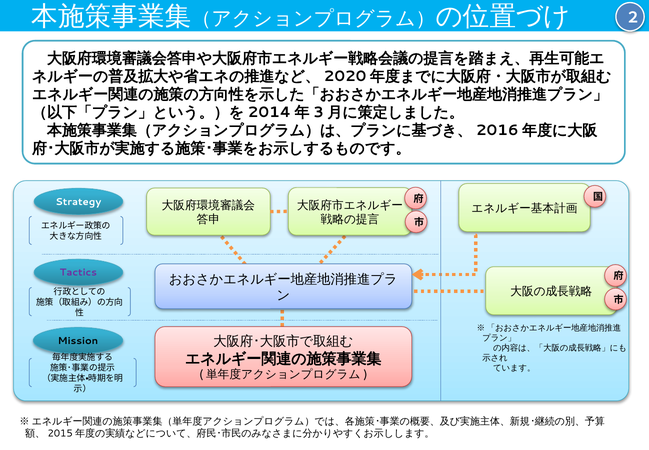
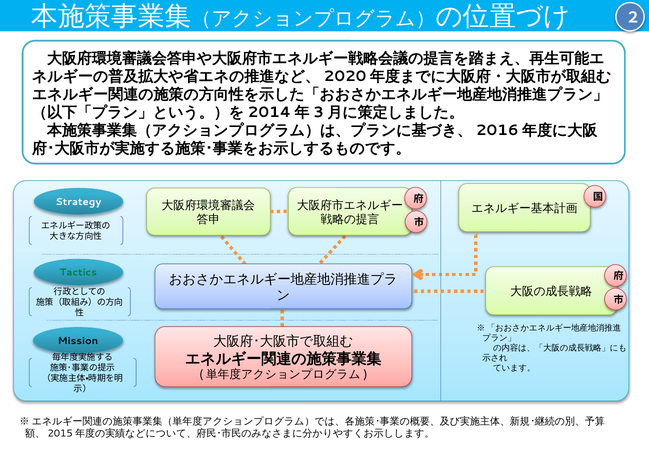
Tactics colour: purple -> green (78, 272)
